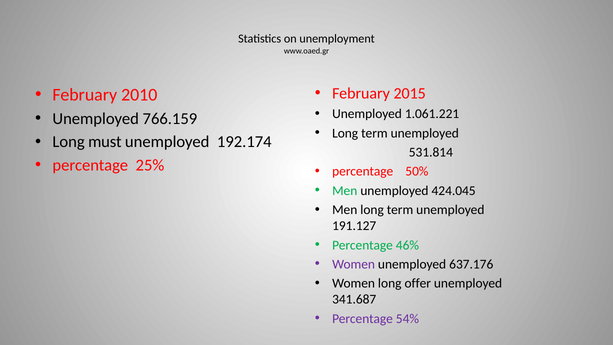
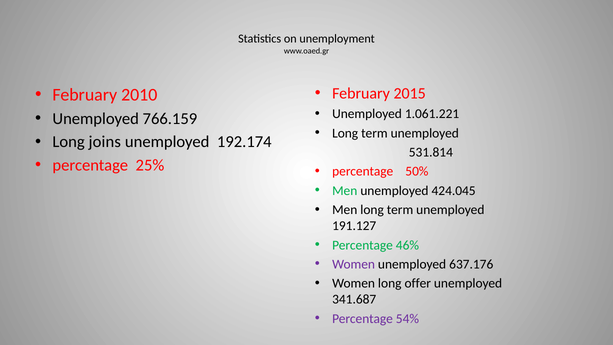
must: must -> joins (105, 142)
